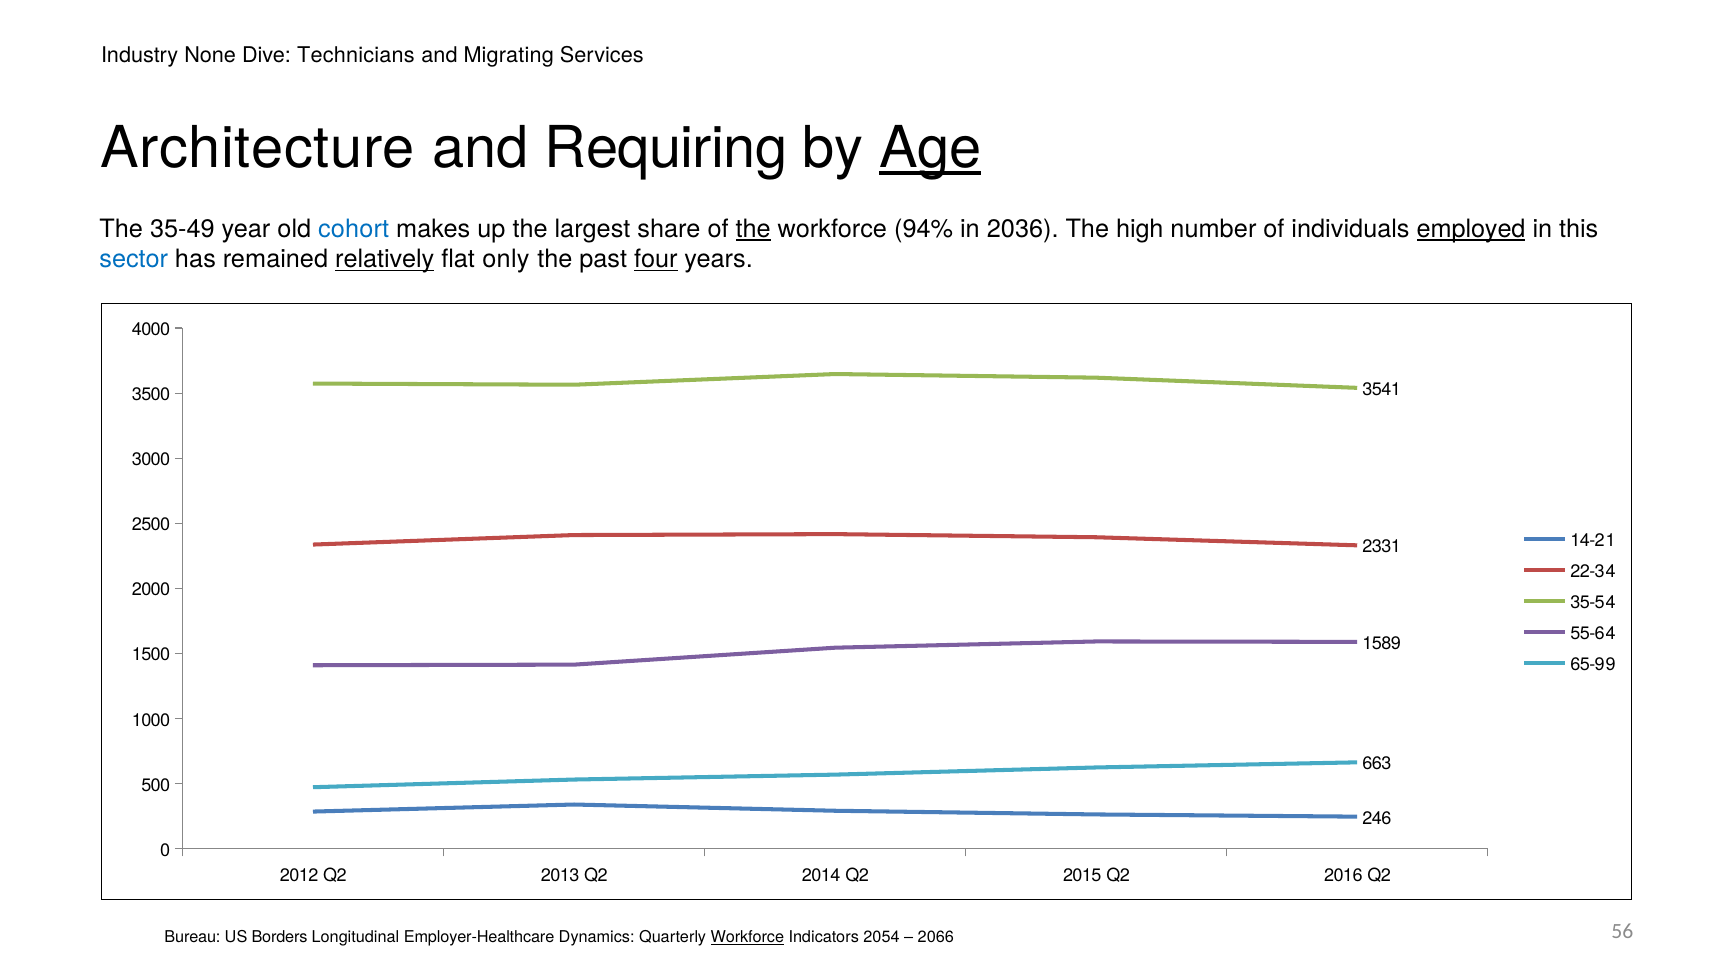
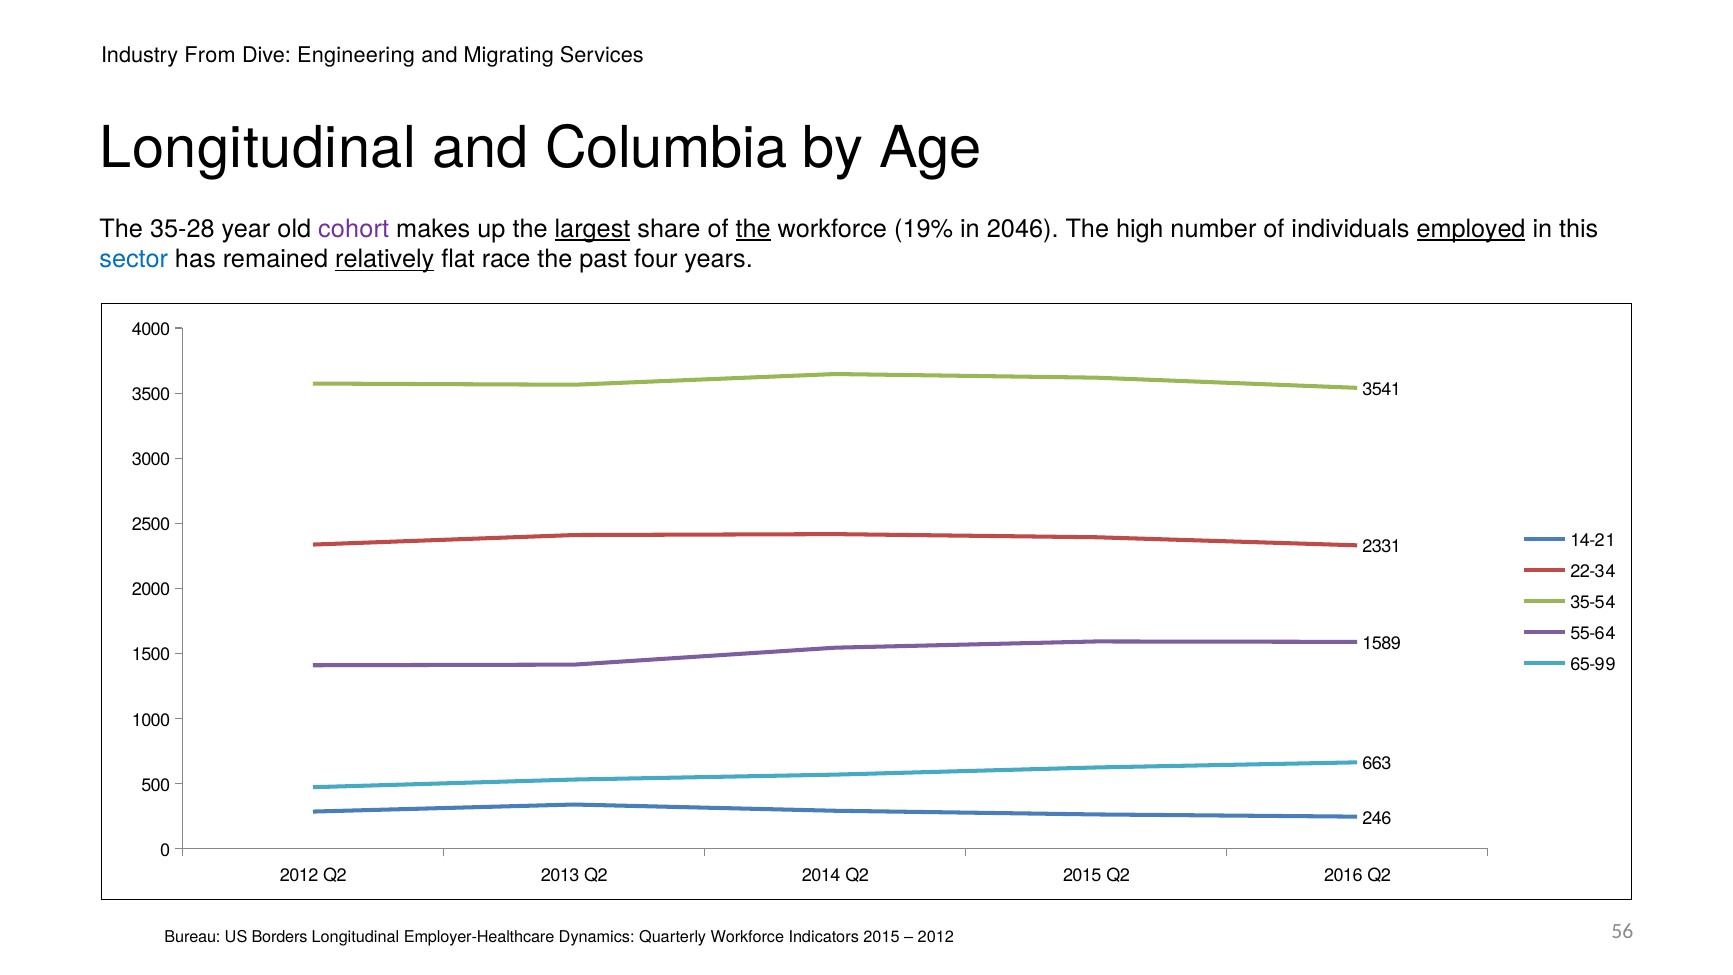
None: None -> From (210, 55)
Technicians: Technicians -> Engineering (356, 55)
Architecture: Architecture -> Longitudinal (258, 148)
Requiring: Requiring -> Columbia (666, 148)
Age underline: present -> none (930, 148)
35-49: 35-49 -> 35-28 (182, 229)
cohort colour: blue -> purple (354, 229)
largest underline: none -> present (593, 229)
94%: 94% -> 19% (924, 229)
2036: 2036 -> 2046 (1023, 229)
only: only -> race (506, 260)
four underline: present -> none (656, 260)
Workforce underline: present -> none (747, 938)
Indicators 2054: 2054 -> 2015 (881, 938)
2066: 2066 -> 2012 (936, 938)
